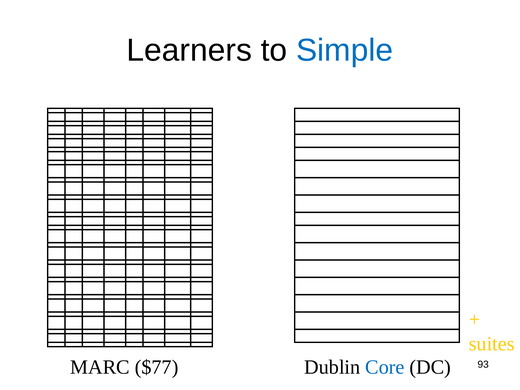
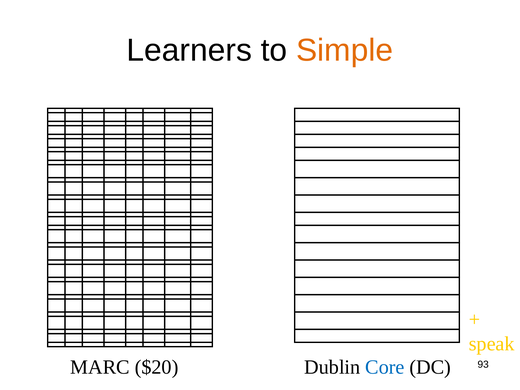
Simple colour: blue -> orange (345, 50)
suites: suites -> speak (492, 344)
$77: $77 -> $20 (157, 367)
